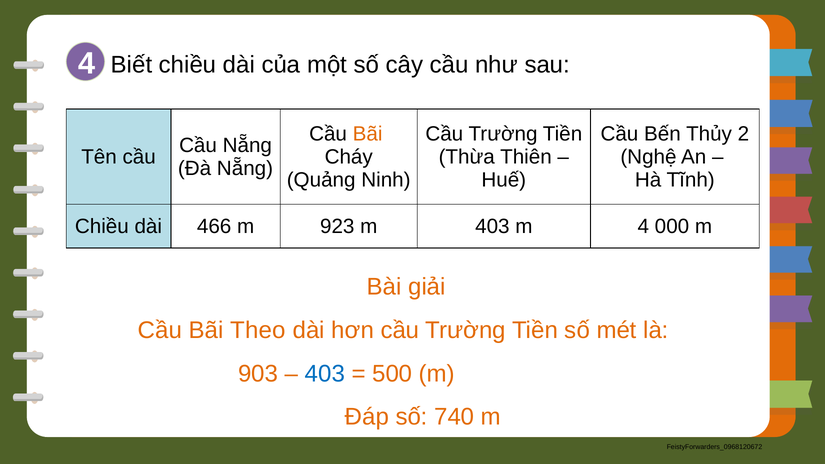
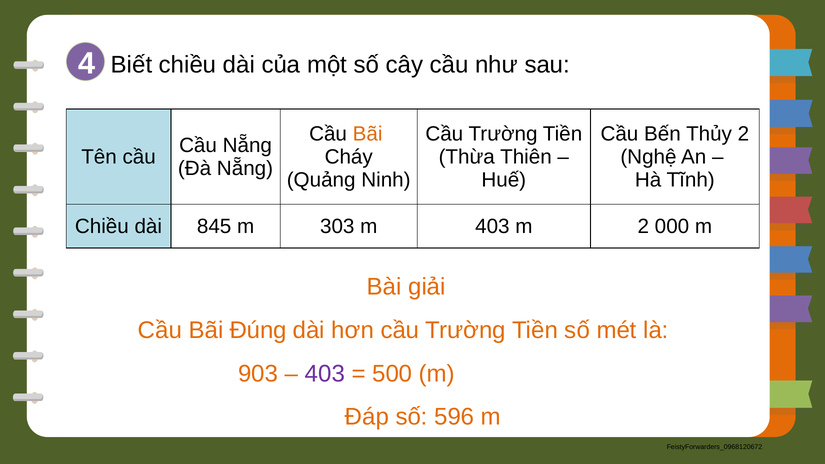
466: 466 -> 845 (214, 226)
923: 923 -> 303 (337, 226)
m 4: 4 -> 2 (643, 226)
Theo: Theo -> Đúng (258, 330)
403 colour: blue -> purple (325, 374)
740: 740 -> 596 (454, 417)
